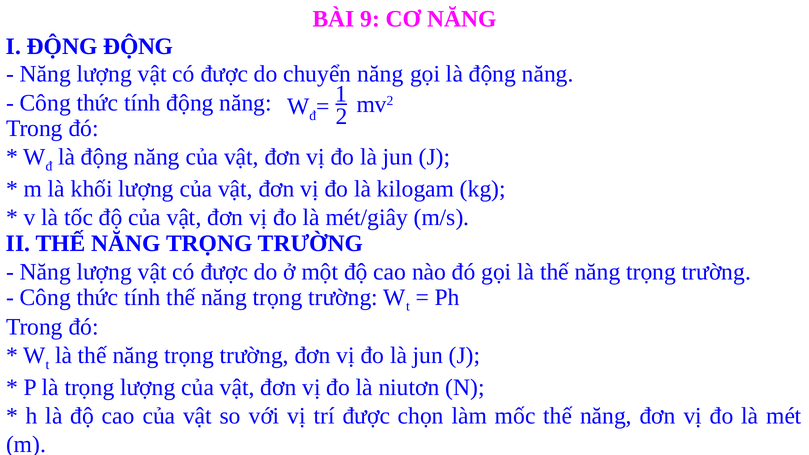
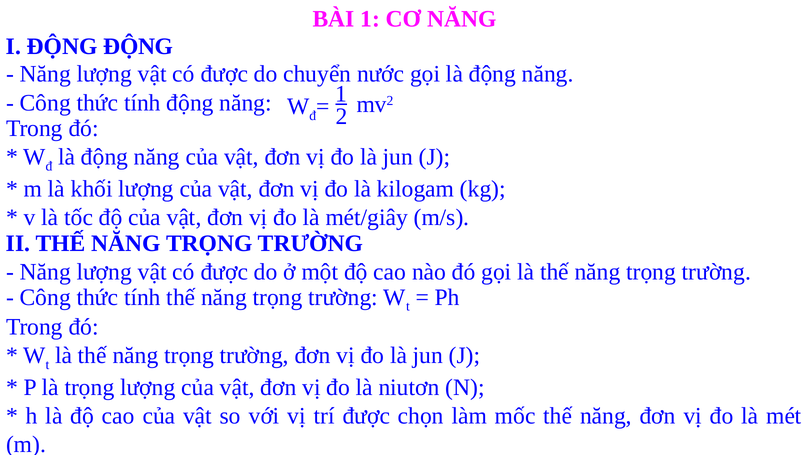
BÀI 9: 9 -> 1 (370, 19)
chuyển năng: năng -> nước (381, 74)
